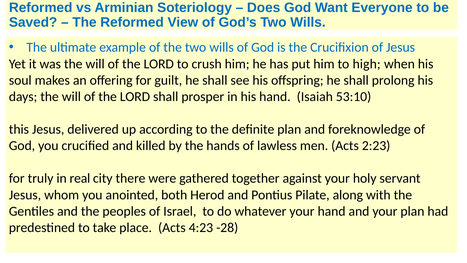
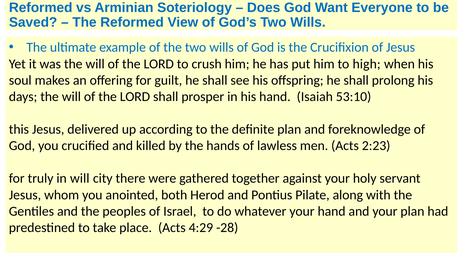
in real: real -> will (80, 178)
4:23: 4:23 -> 4:29 (201, 227)
